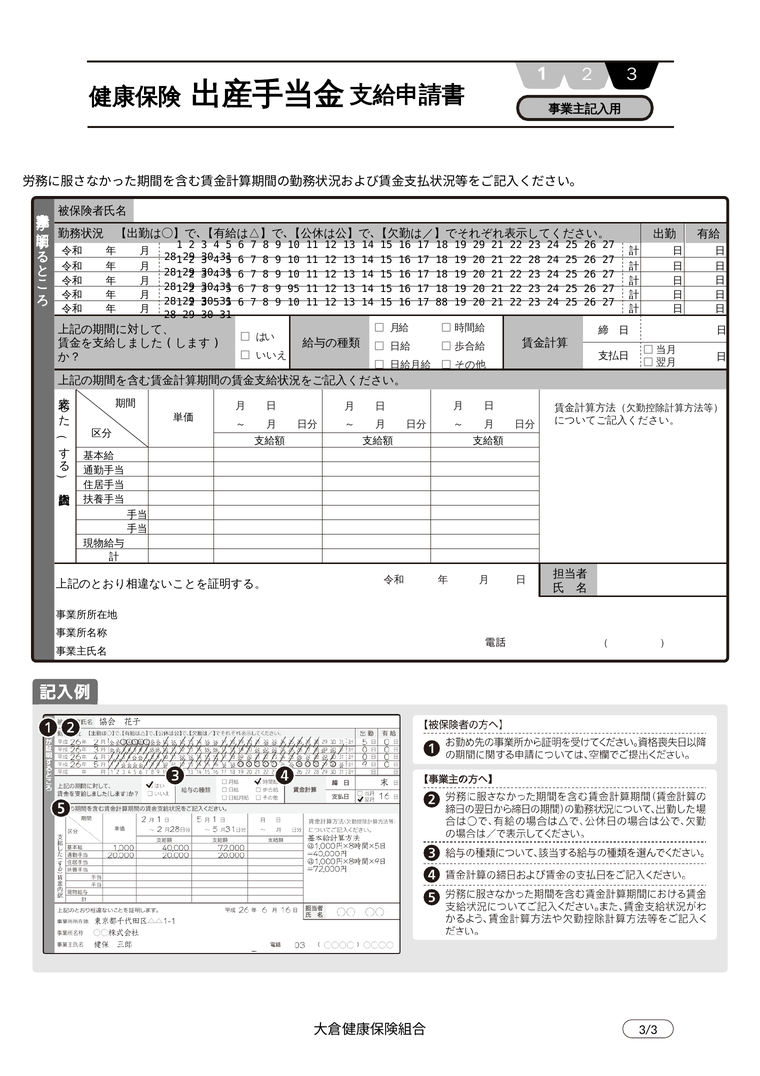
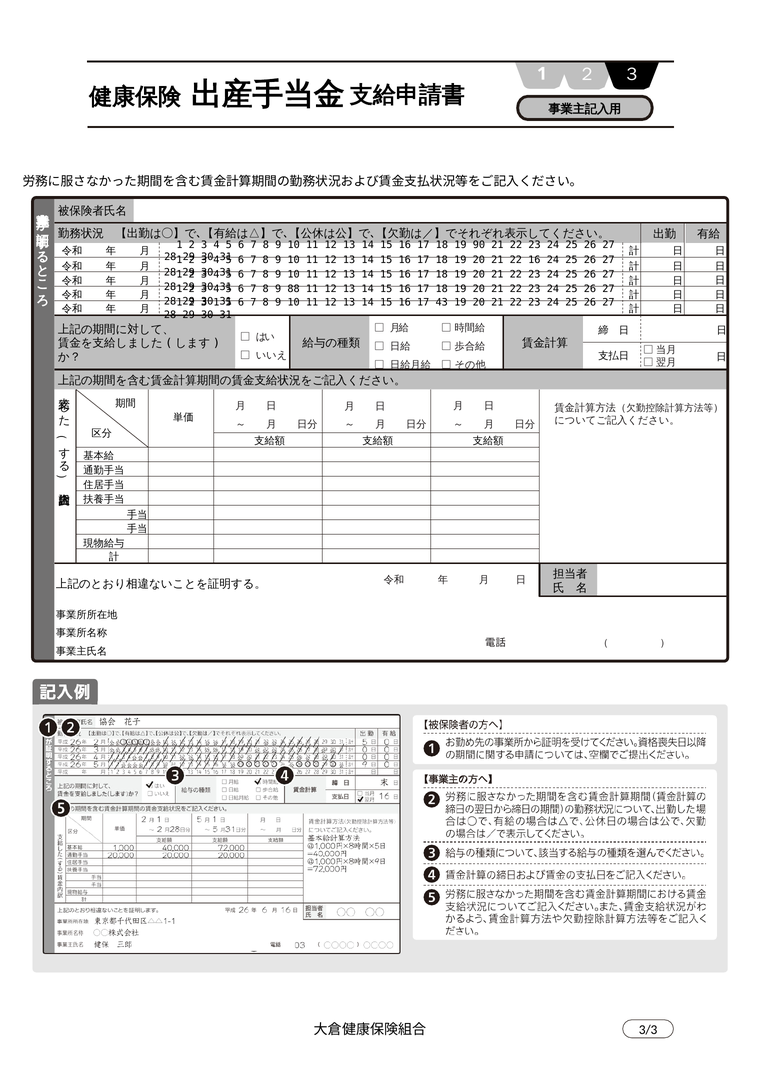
19 29: 29 -> 90 (479, 245)
22 28: 28 -> 16 (534, 260)
95: 95 -> 88 (294, 289)
5: 5 -> 1 (216, 302)
88: 88 -> 43 (442, 302)
